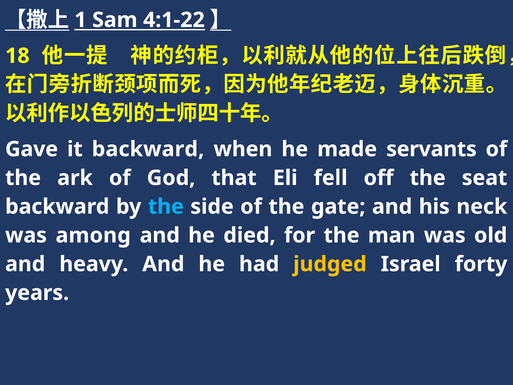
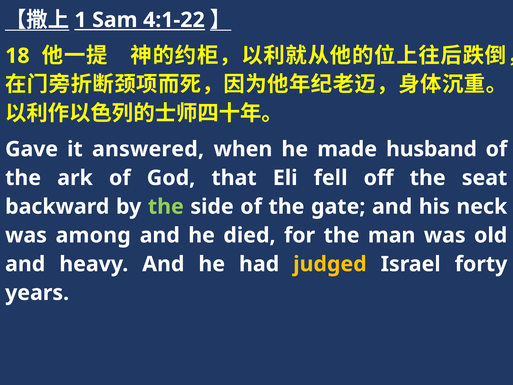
it backward: backward -> answered (148, 149)
servants: servants -> husband (431, 149)
the colour: light blue -> light green (166, 207)
